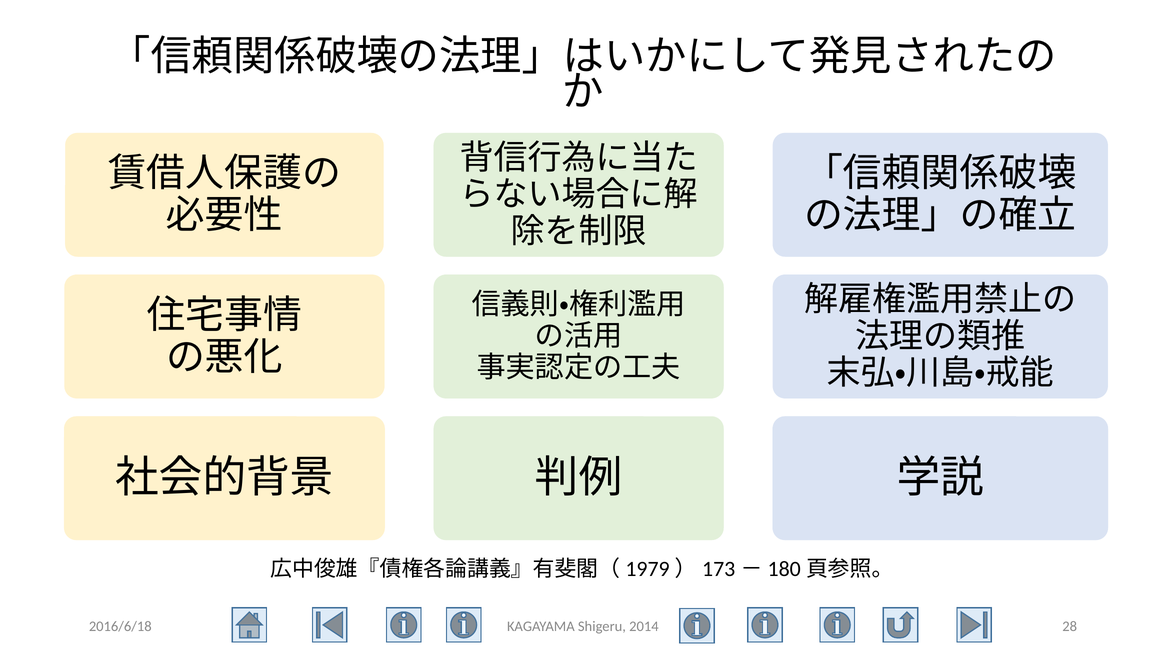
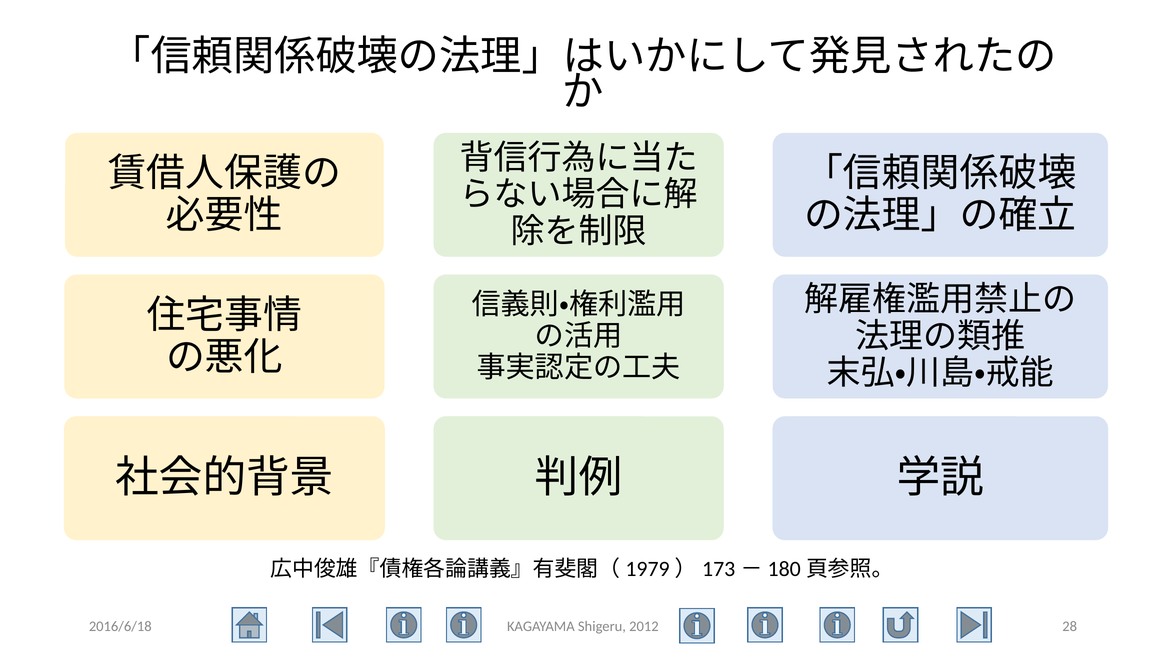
2014: 2014 -> 2012 (644, 626)
